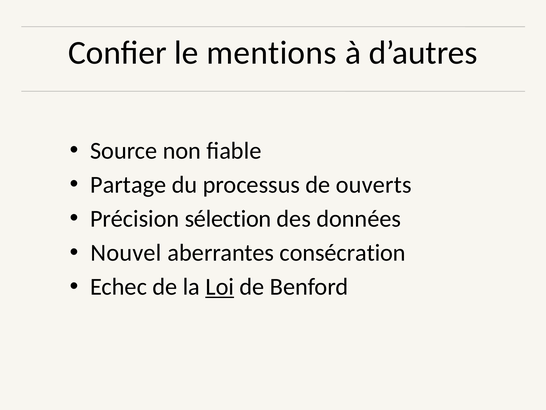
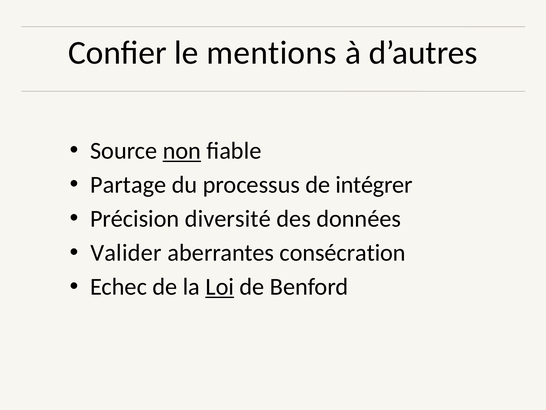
non underline: none -> present (182, 151)
ouverts: ouverts -> intégrer (374, 185)
sélection: sélection -> diversité (228, 219)
Nouvel: Nouvel -> Valider (126, 253)
